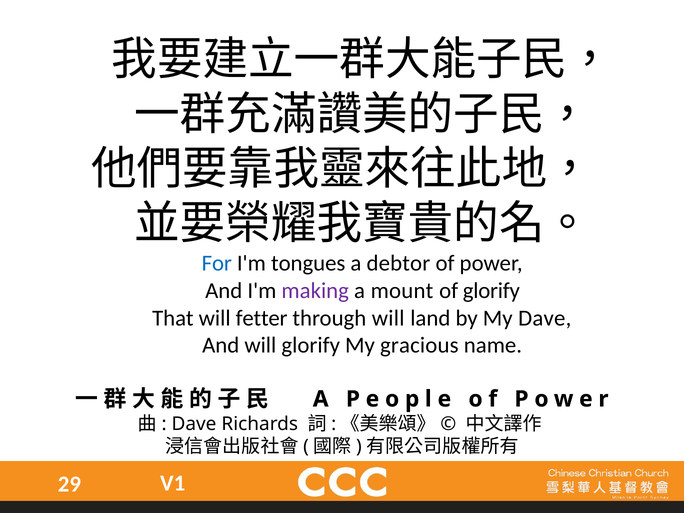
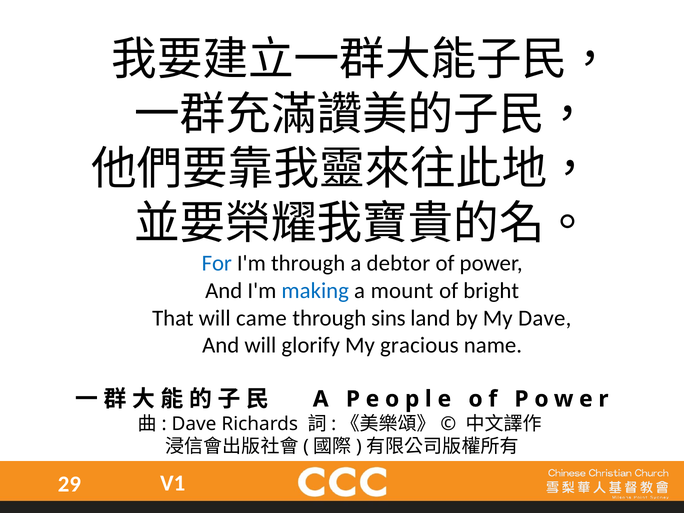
I'm tongues: tongues -> through (308, 263)
making colour: purple -> blue (315, 291)
of glorify: glorify -> bright (491, 291)
fetter: fetter -> came (261, 318)
through will: will -> sins (388, 318)
